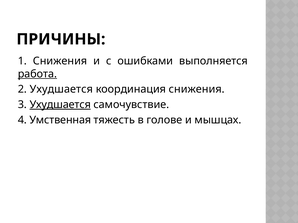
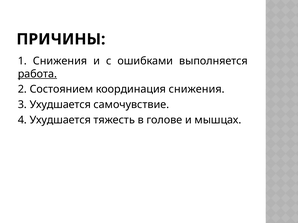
2 Ухудшается: Ухудшается -> Состоянием (61, 89)
Ухудшается underline: present -> none (60, 105)
4 Умственная: Умственная -> Ухудшается (60, 120)
